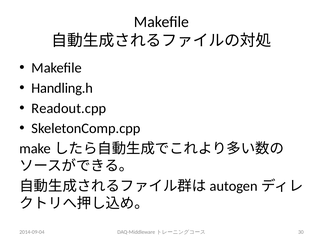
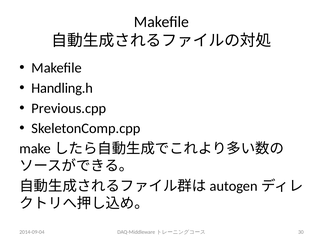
Readout.cpp: Readout.cpp -> Previous.cpp (69, 108)
